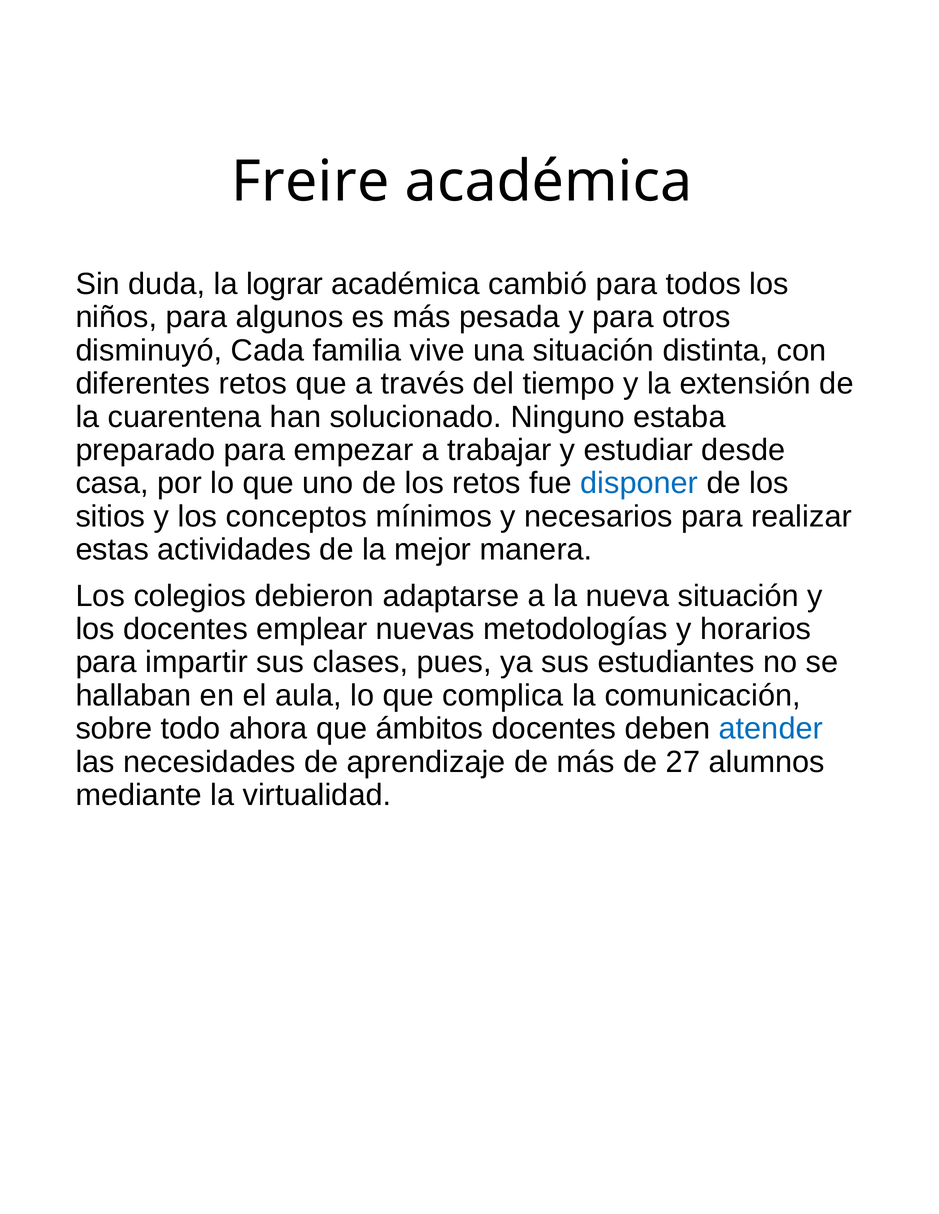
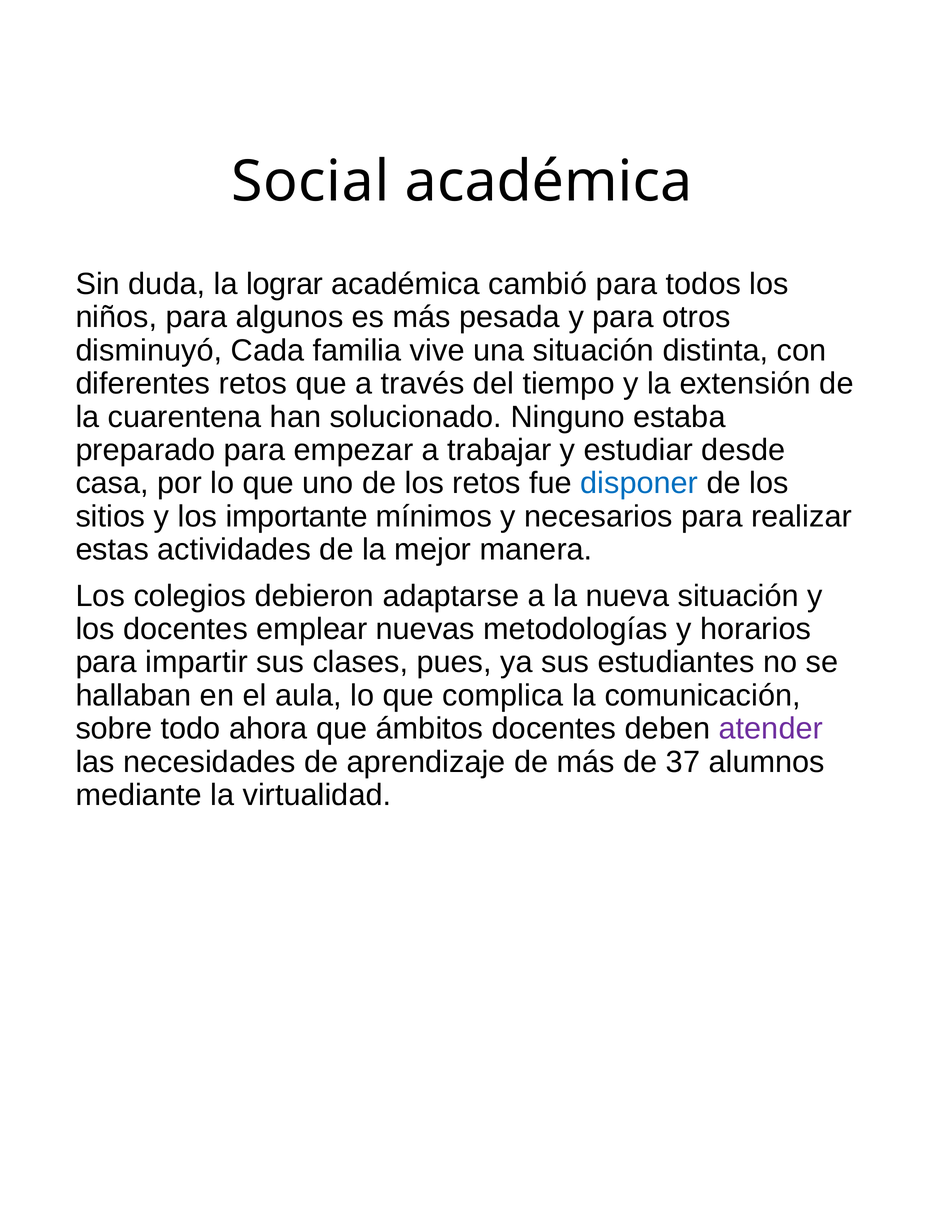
Freire: Freire -> Social (310, 181)
conceptos: conceptos -> importante (297, 516)
atender colour: blue -> purple (771, 728)
27: 27 -> 37 (683, 761)
